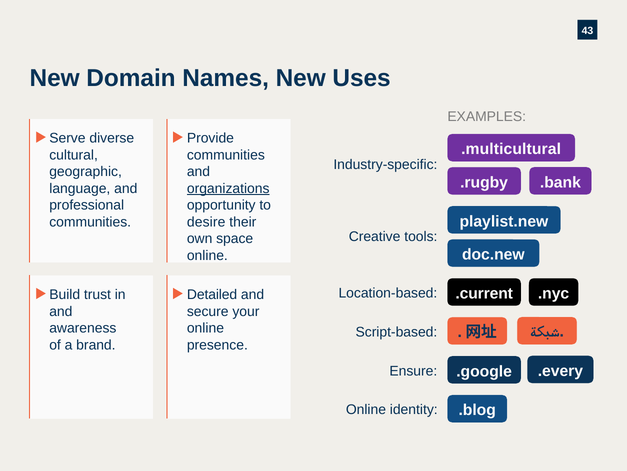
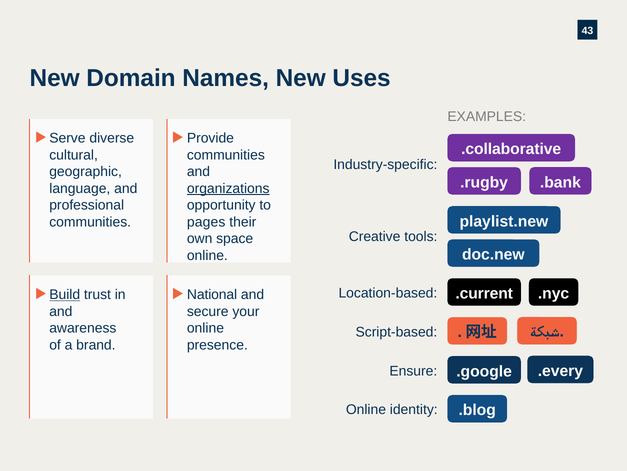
.multicultural: .multicultural -> .collaborative (511, 149)
desire: desire -> pages (206, 222)
Build underline: none -> present (65, 294)
Detailed: Detailed -> National (212, 294)
